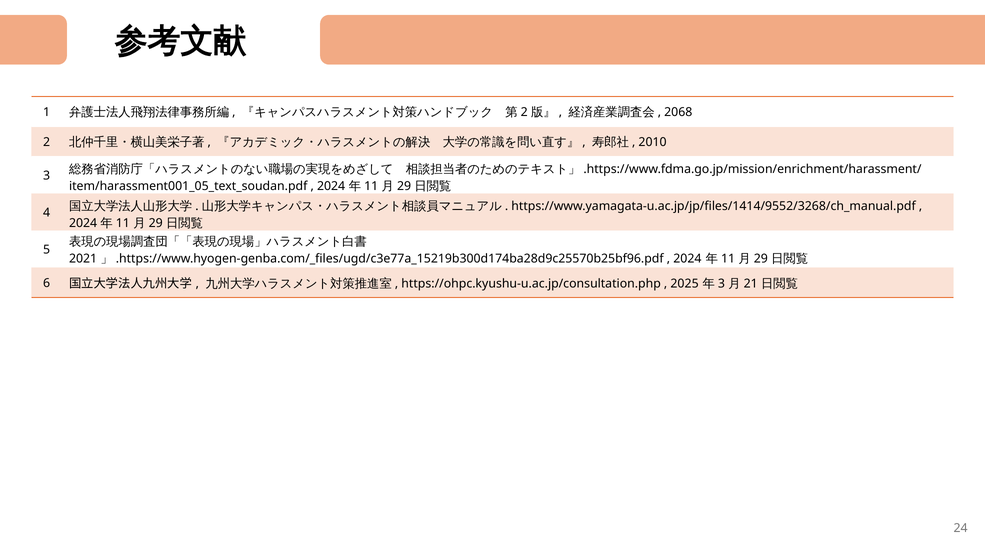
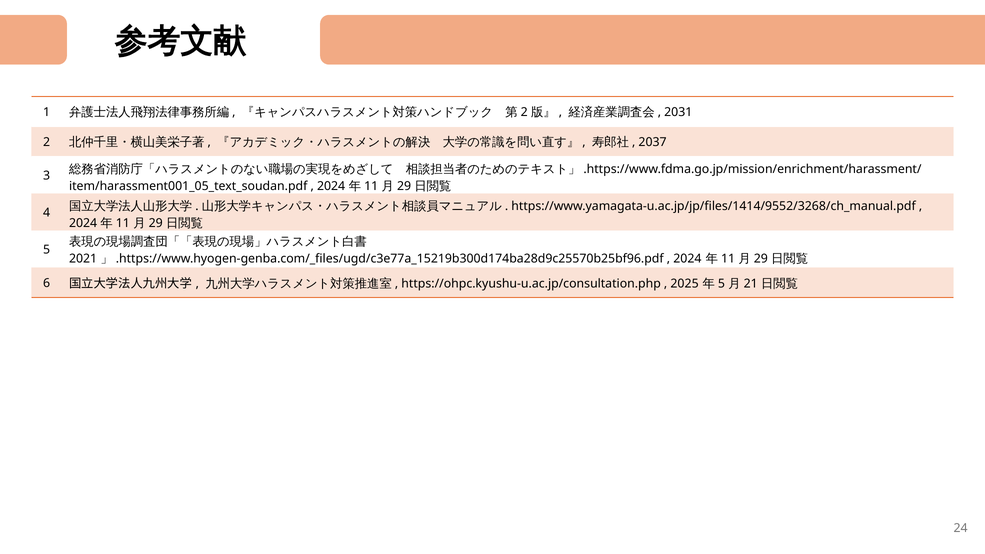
2068: 2068 -> 2031 (678, 112)
2010: 2010 -> 2037 (653, 142)
3: 3 -> 5 (721, 284)
